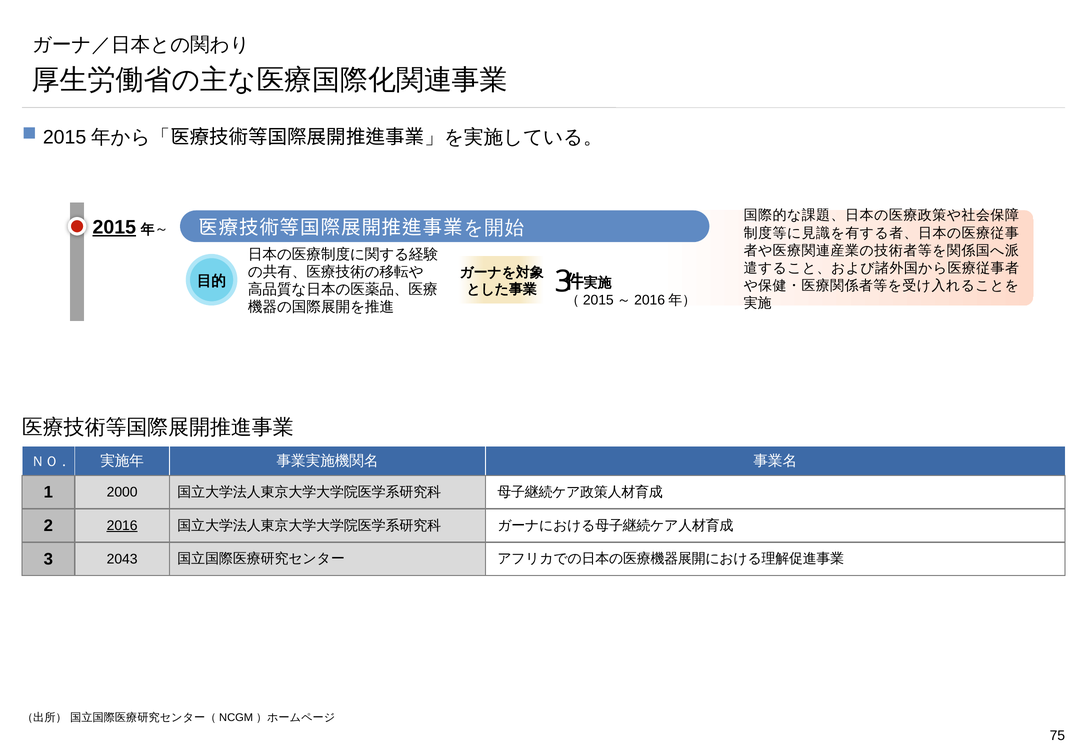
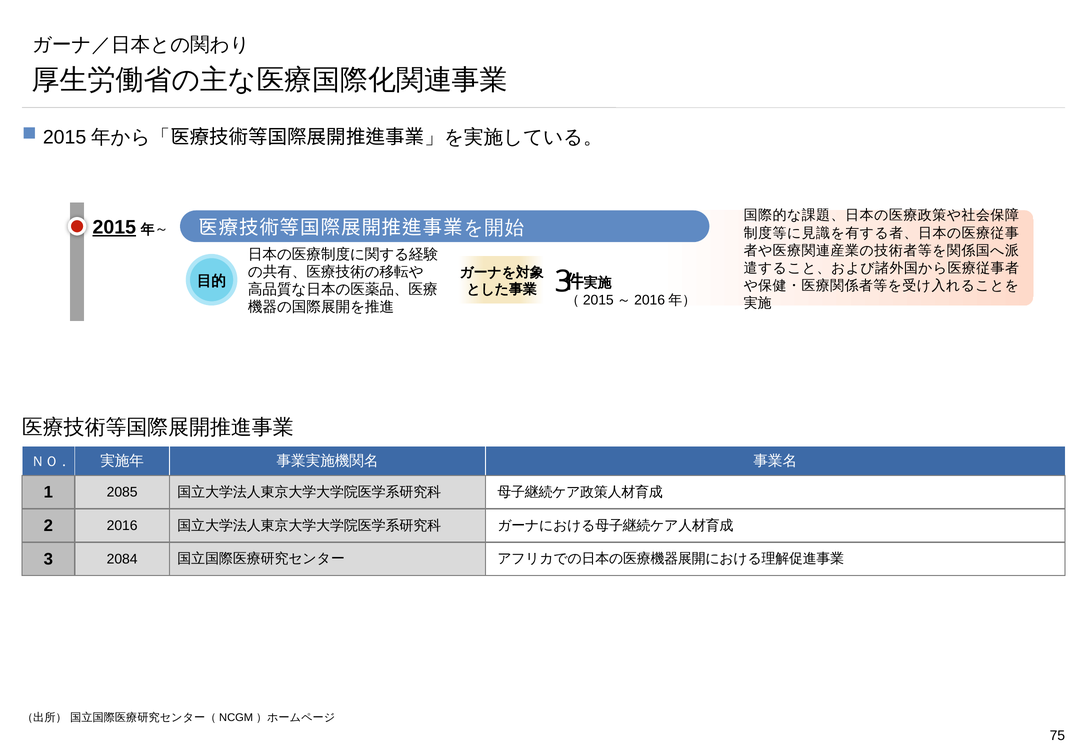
2000: 2000 -> 2085 (122, 493)
2016 underline: present -> none (122, 526)
2043: 2043 -> 2084 (122, 559)
